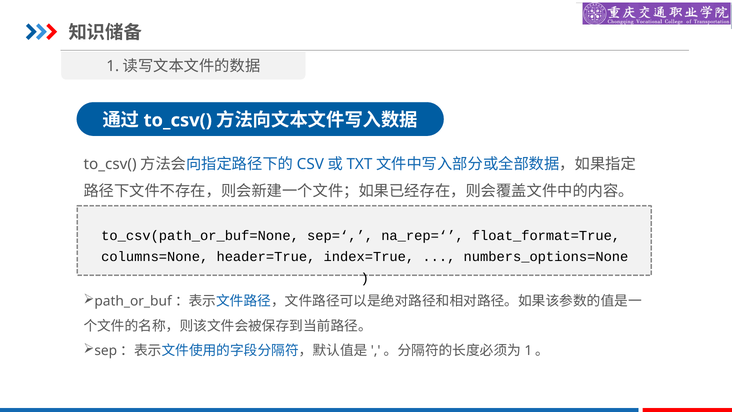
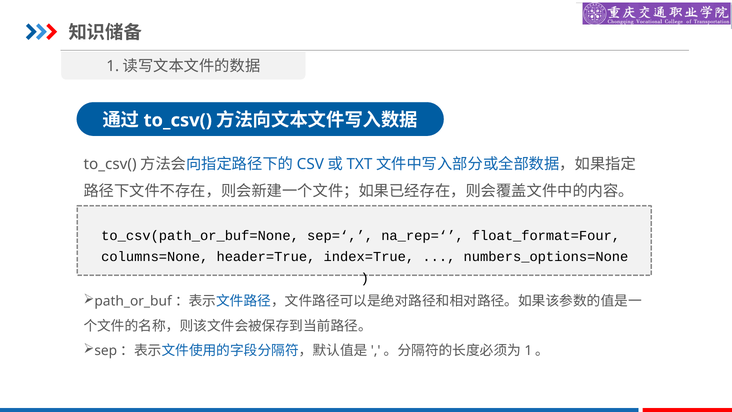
float_format=True: float_format=True -> float_format=Four (546, 235)
